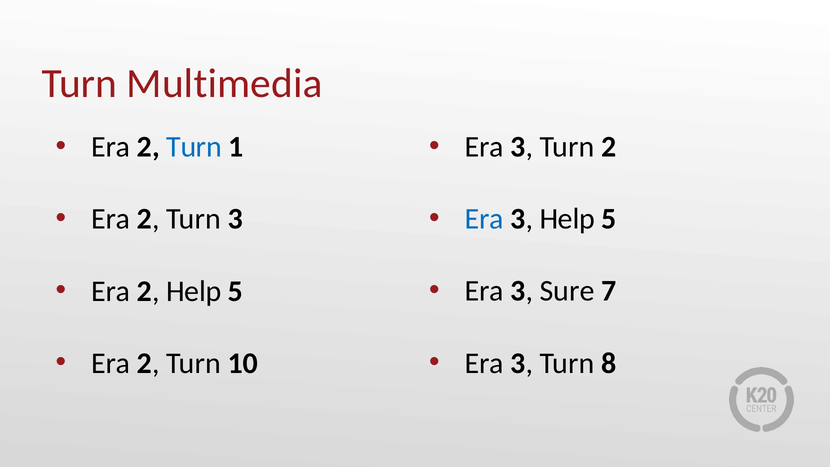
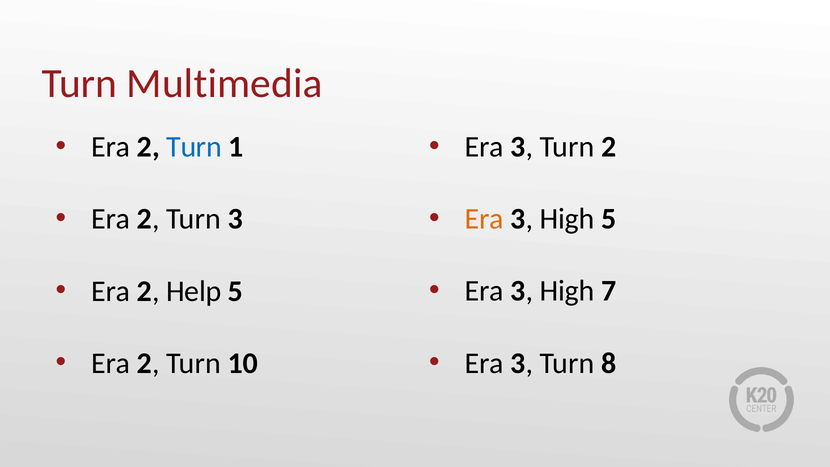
Era colour: blue -> orange (484, 219)
Help: Help -> High (567, 219)
Sure: Sure -> High (567, 291)
